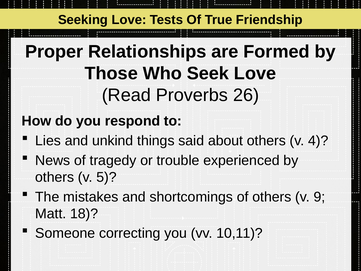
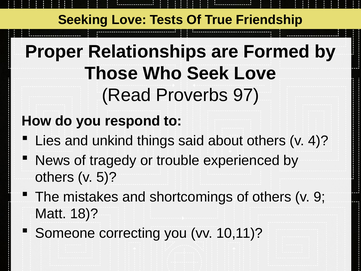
26: 26 -> 97 (246, 95)
